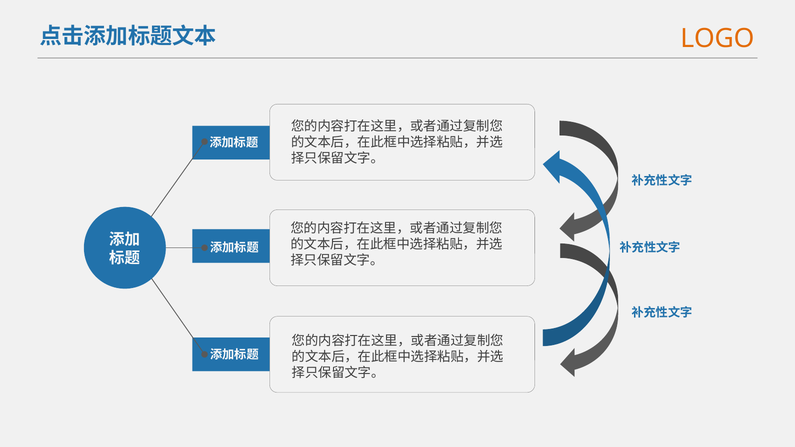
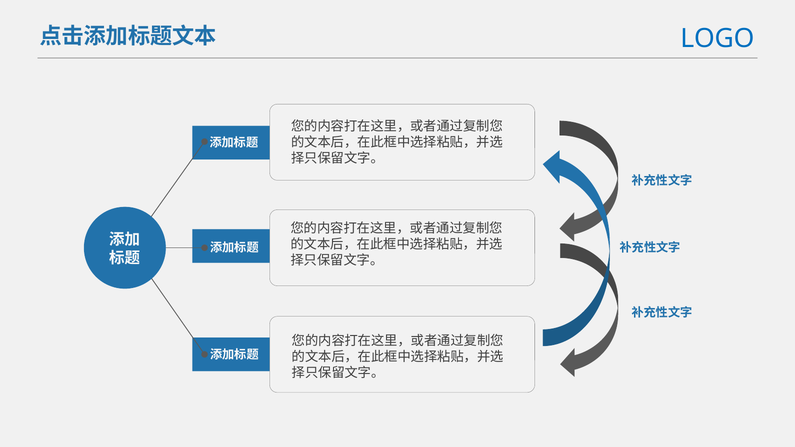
LOGO colour: orange -> blue (717, 39)
